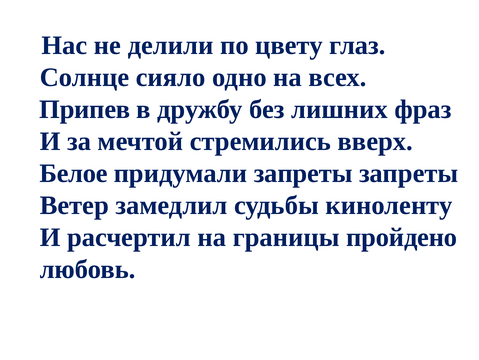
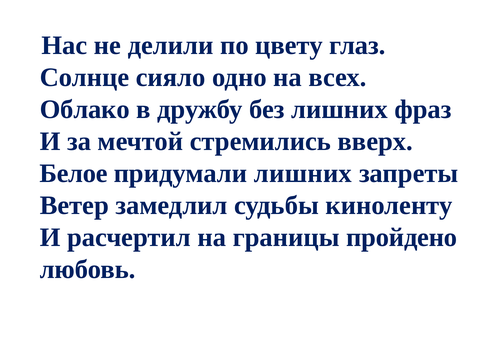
Припев: Припев -> Облако (85, 109)
придумали запреты: запреты -> лишних (303, 173)
